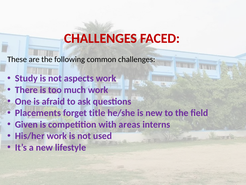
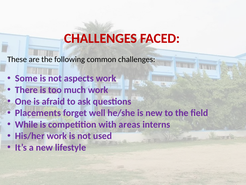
Study: Study -> Some (26, 78)
title: title -> well (97, 113)
Given: Given -> While (26, 124)
